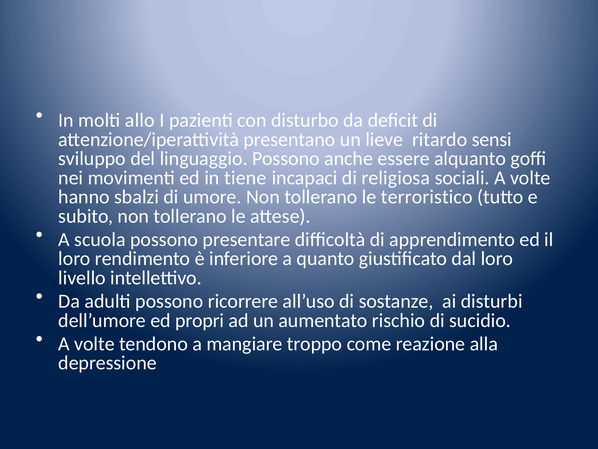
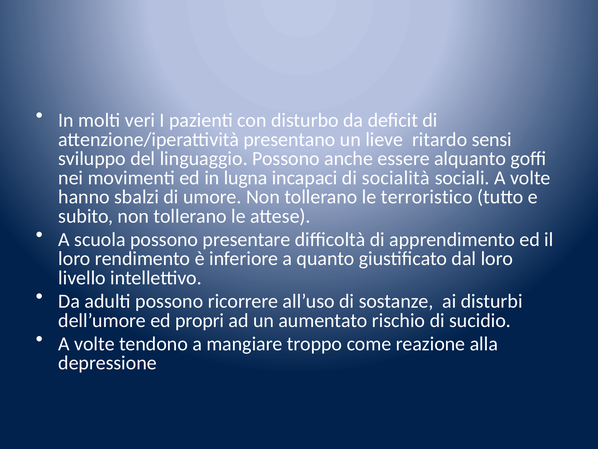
allo: allo -> veri (140, 120)
tiene: tiene -> lugna (246, 178)
religiosa: religiosa -> socialità (396, 178)
